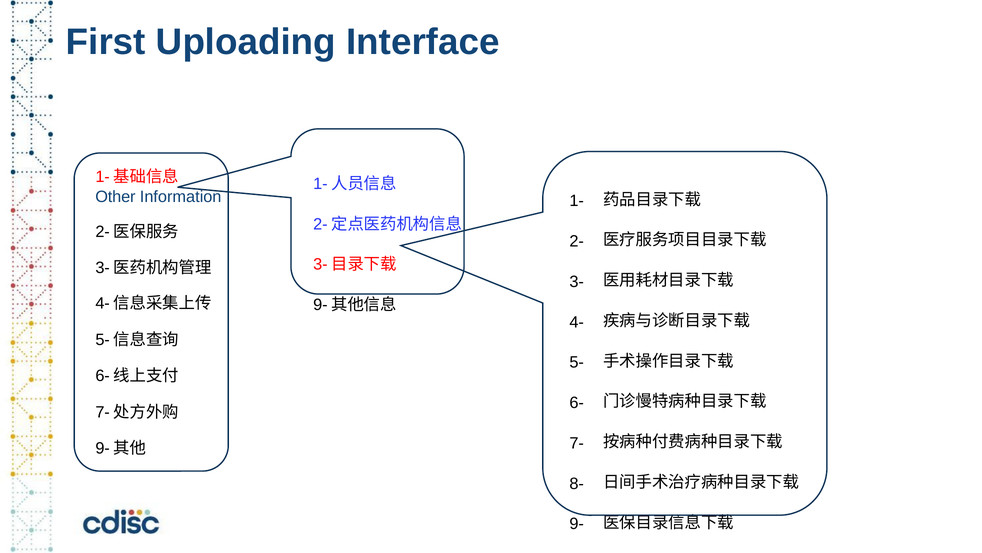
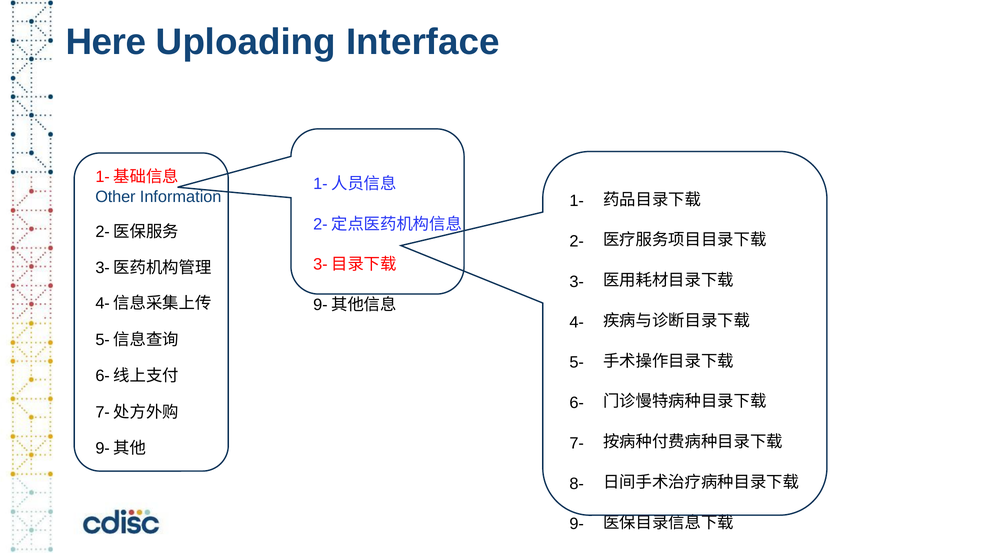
First: First -> Here (106, 42)
